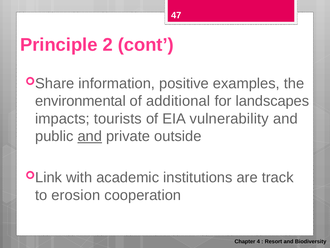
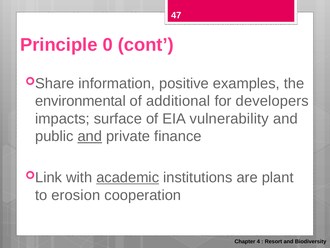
2: 2 -> 0 (108, 45)
landscapes: landscapes -> developers (272, 101)
tourists: tourists -> surface (118, 119)
outside: outside -> finance (178, 136)
academic underline: none -> present (128, 177)
track: track -> plant (278, 177)
